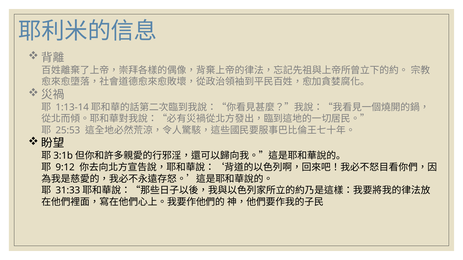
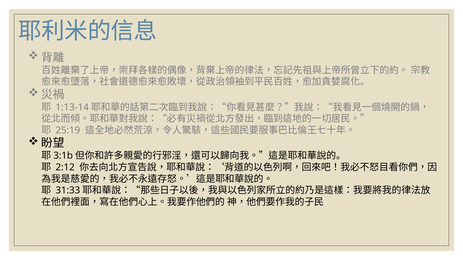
25:53: 25:53 -> 25:19 (68, 131)
9:12: 9:12 -> 2:12 (65, 168)
